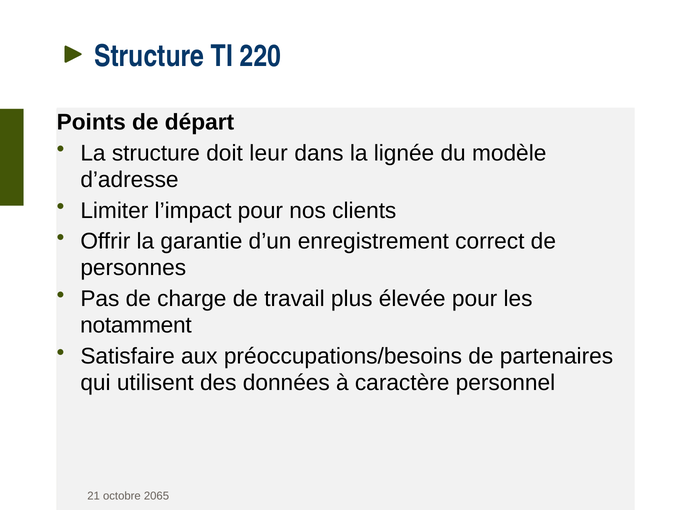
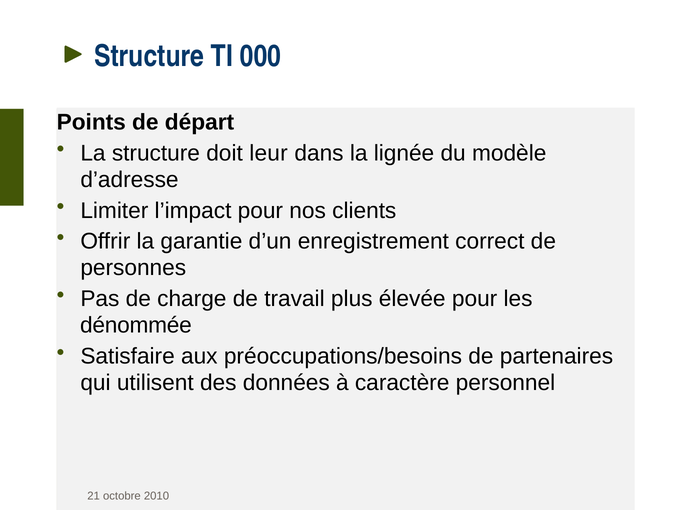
220: 220 -> 000 (261, 56)
notamment: notamment -> dénommée (136, 325)
2065: 2065 -> 2010 (156, 496)
